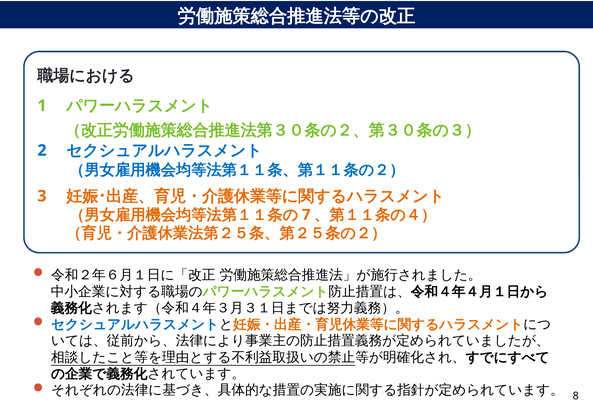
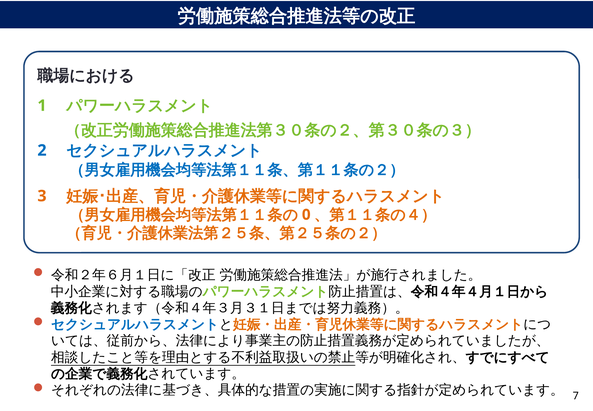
7: 7 -> 0 (306, 214)
8: 8 -> 7 (576, 396)
